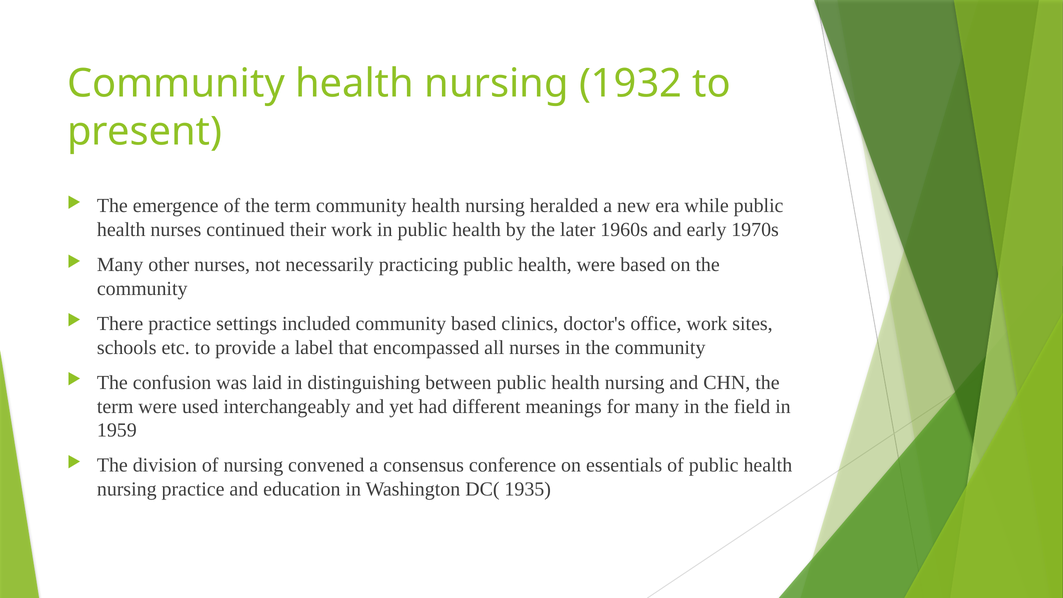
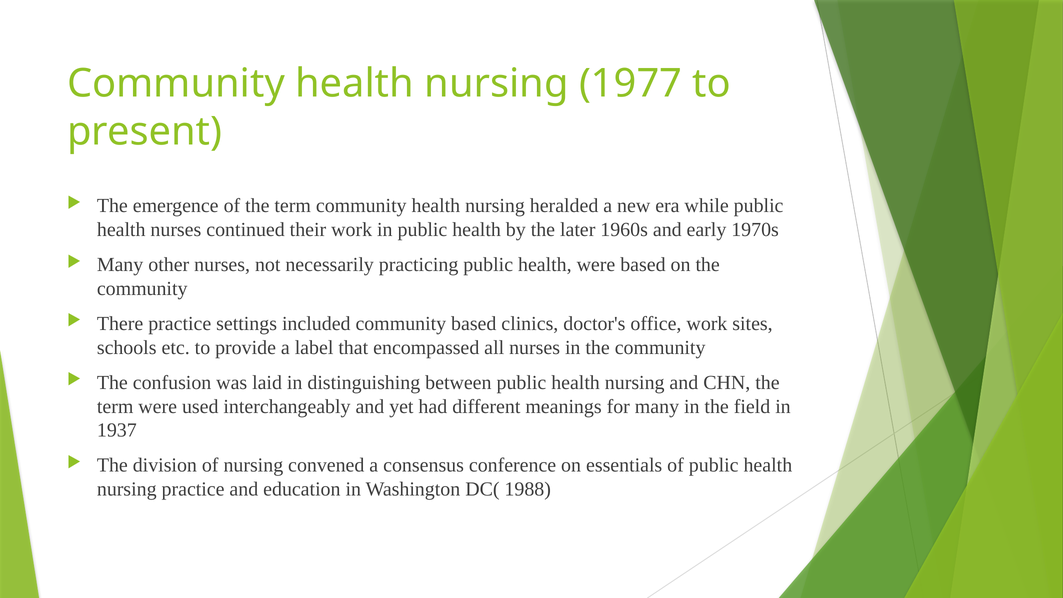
1932: 1932 -> 1977 (631, 84)
1959: 1959 -> 1937 (117, 430)
1935: 1935 -> 1988 (528, 489)
